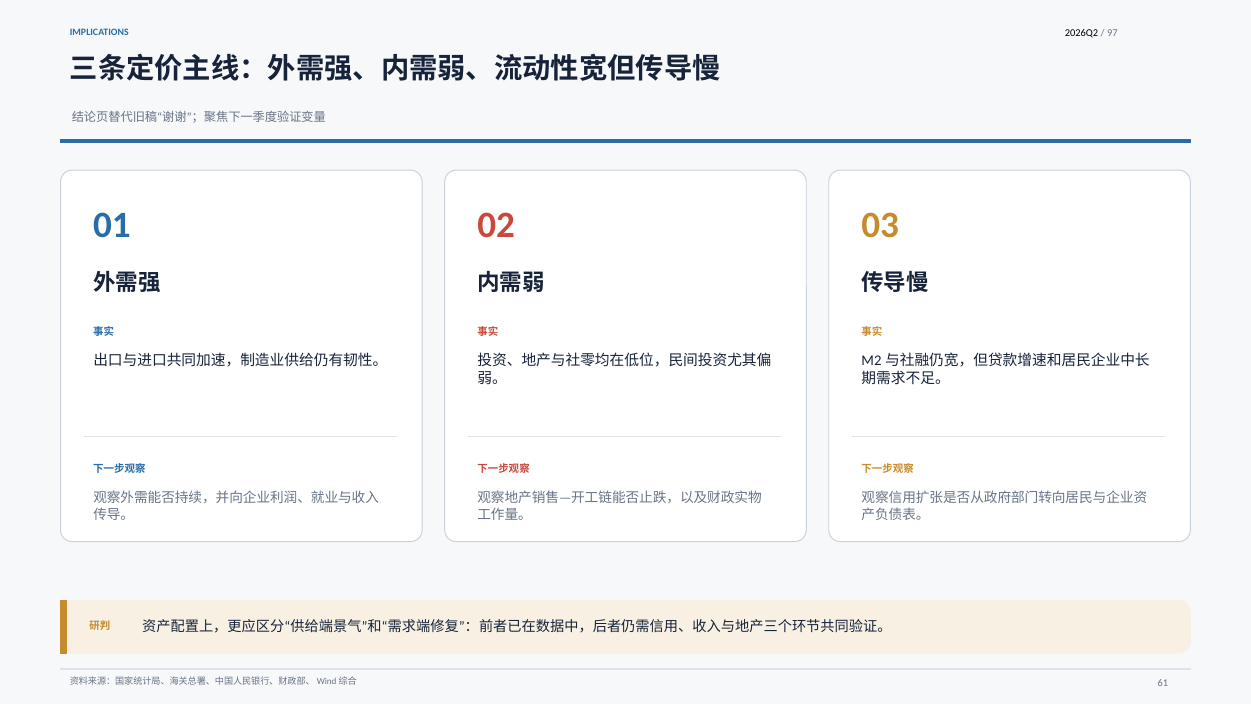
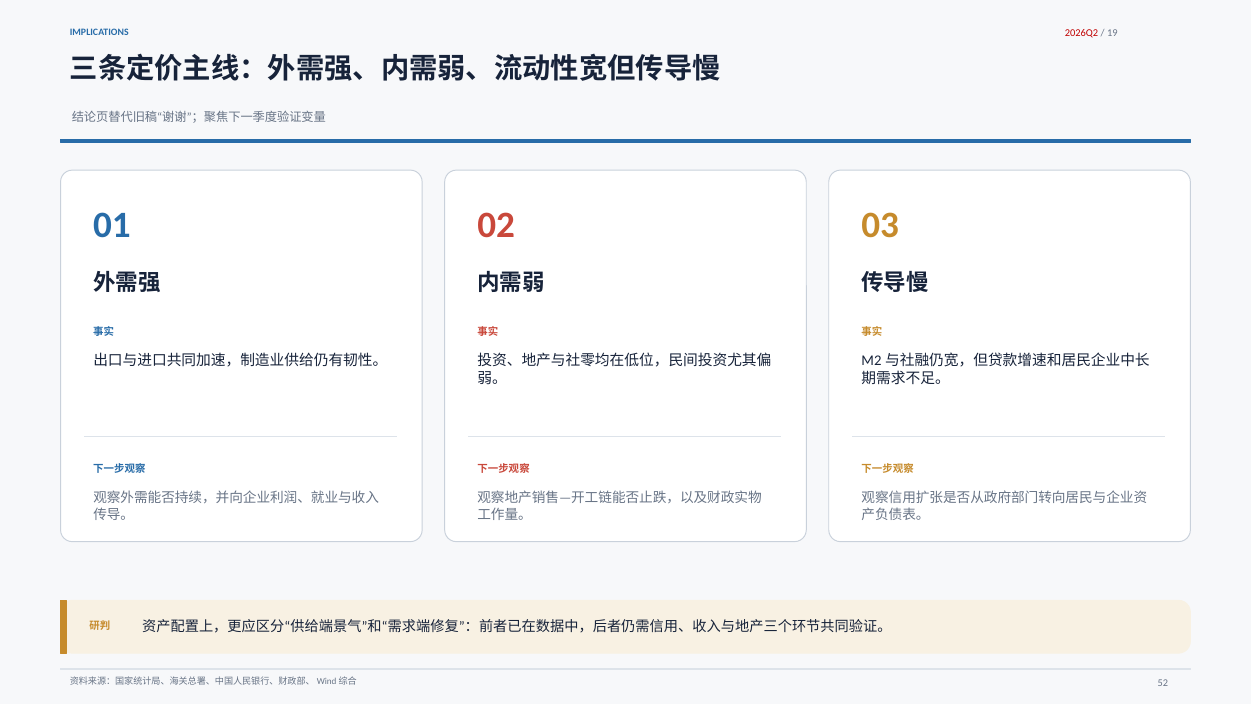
2026Q2 colour: black -> red (1081, 33)
97: 97 -> 19 (1112, 33)
61: 61 -> 52 (1163, 682)
